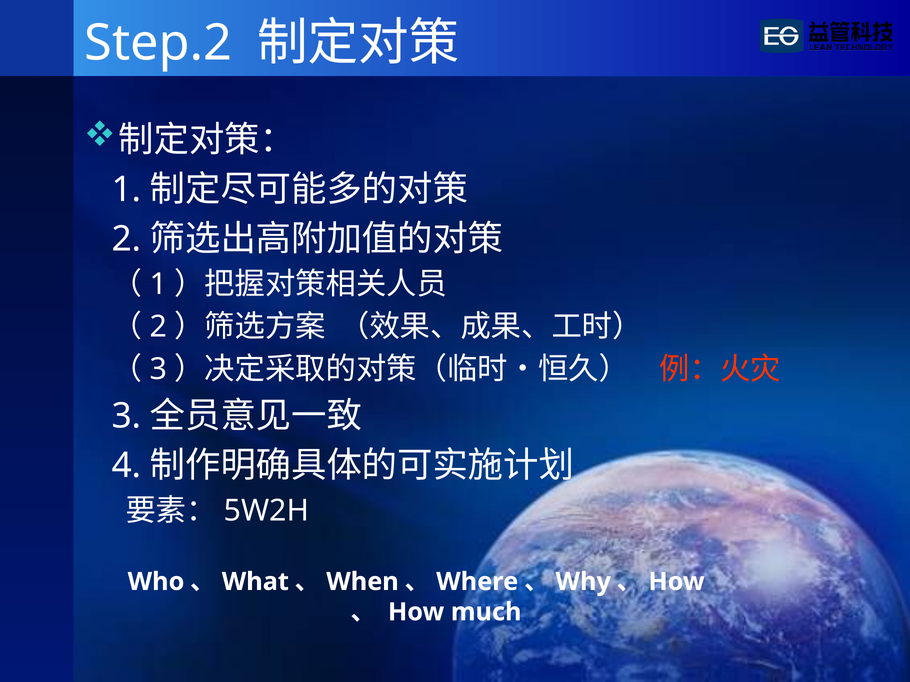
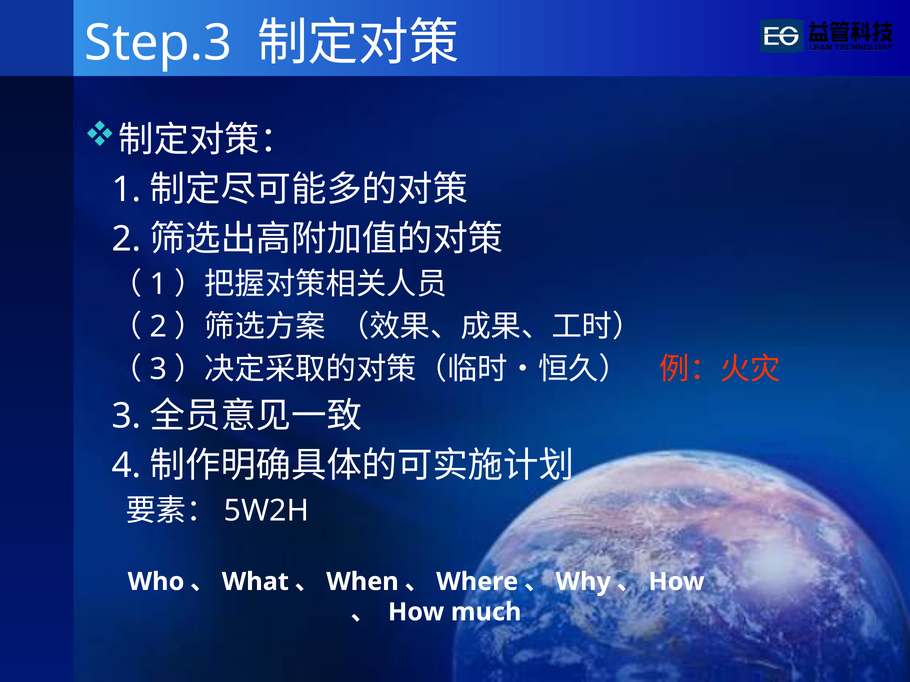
Step.2: Step.2 -> Step.3 (158, 43)
